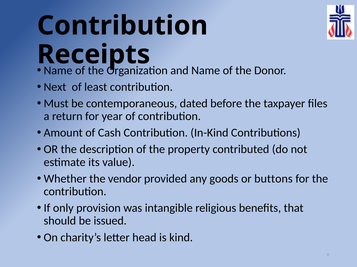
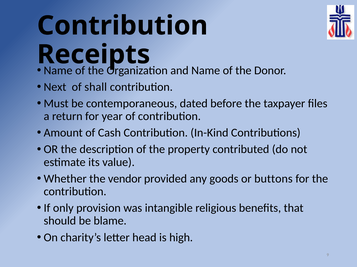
least: least -> shall (96, 87)
issued: issued -> blame (110, 221)
kind: kind -> high (181, 238)
